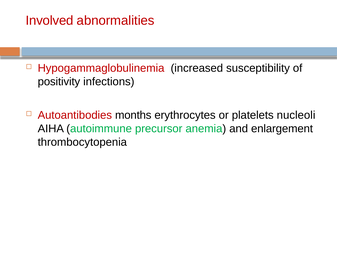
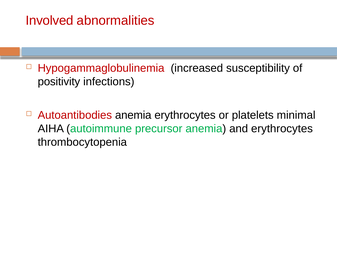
Autoantibodies months: months -> anemia (133, 115)
nucleoli: nucleoli -> minimal (296, 115)
and enlargement: enlargement -> erythrocytes (282, 129)
